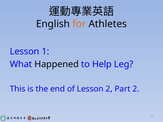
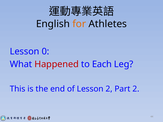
1: 1 -> 0 (45, 52)
Happened colour: black -> red (57, 64)
Help: Help -> Each (102, 64)
